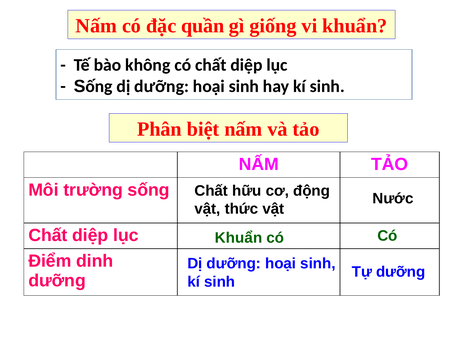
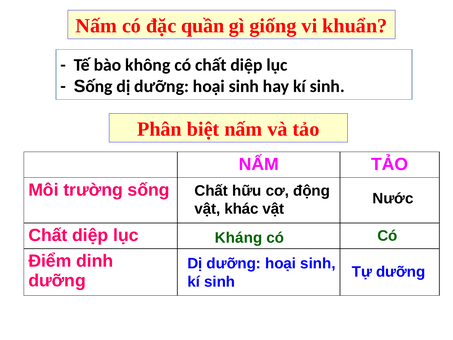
thức: thức -> khác (242, 209)
Khuẩn: Khuẩn -> Kháng (238, 238)
